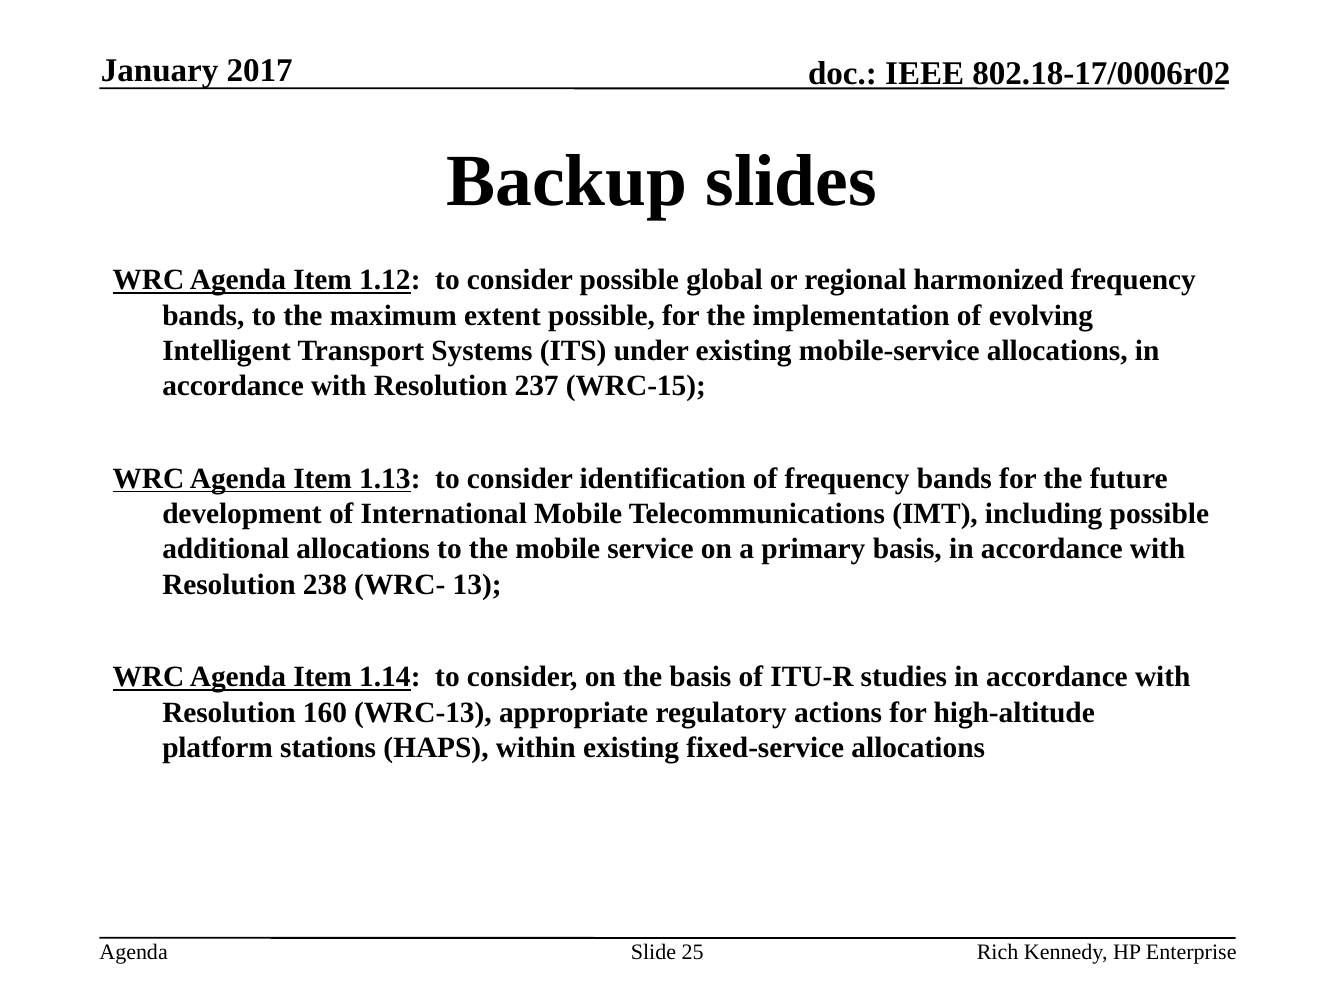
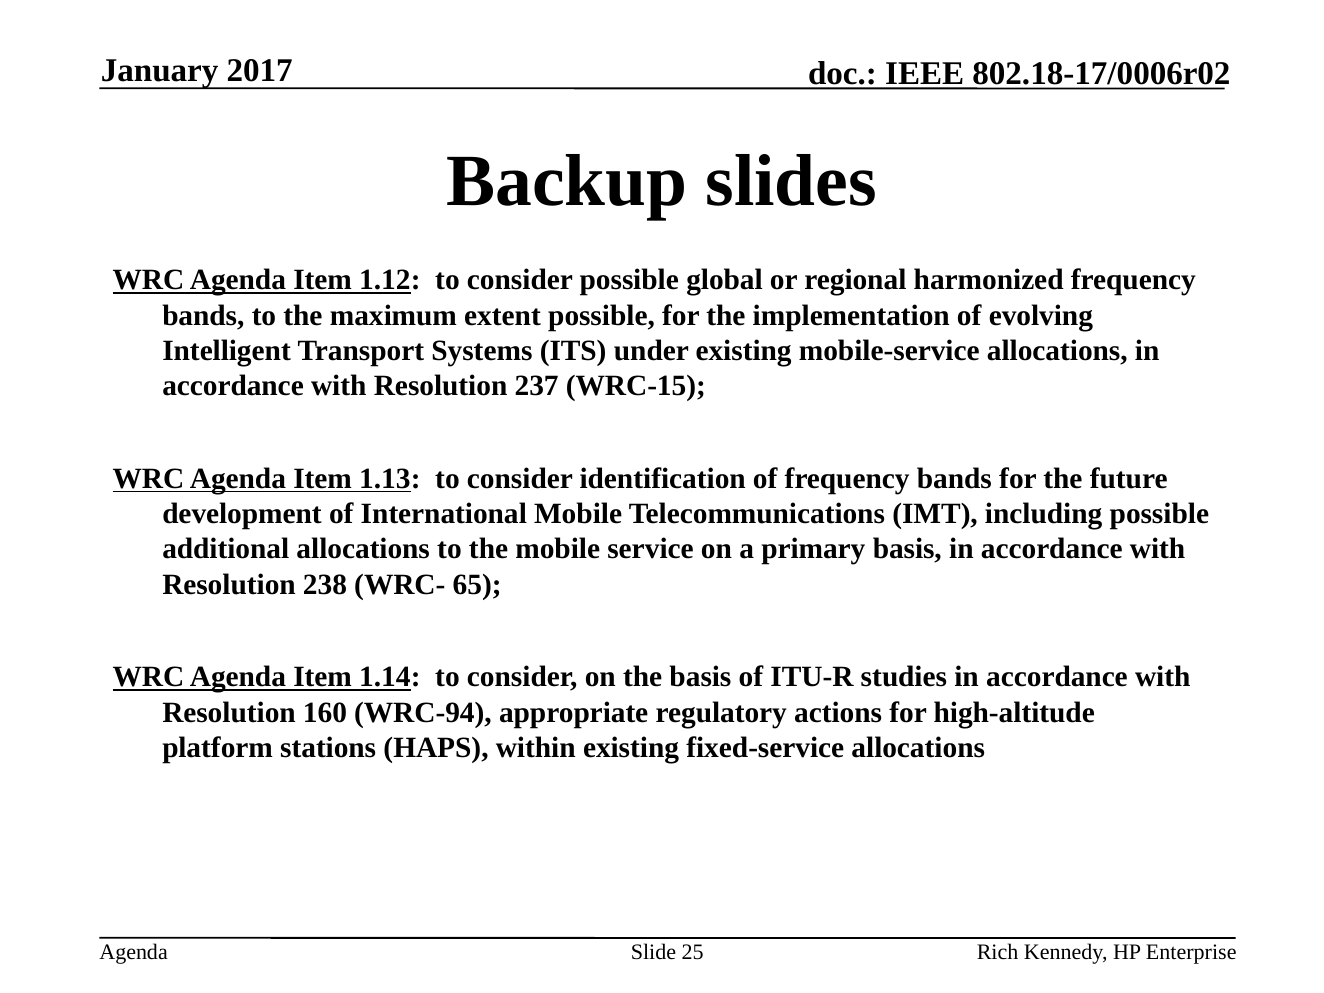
13: 13 -> 65 (477, 584)
WRC-13: WRC-13 -> WRC-94 (423, 712)
